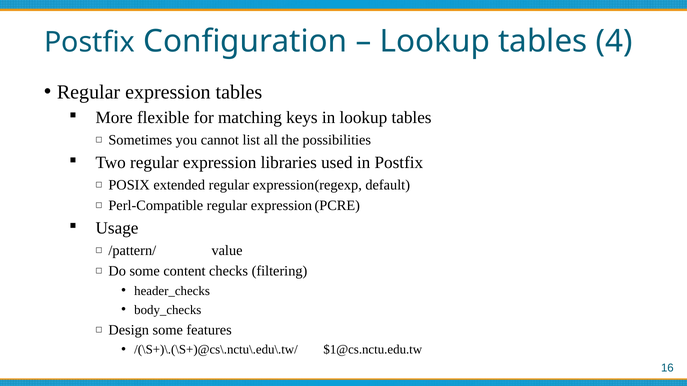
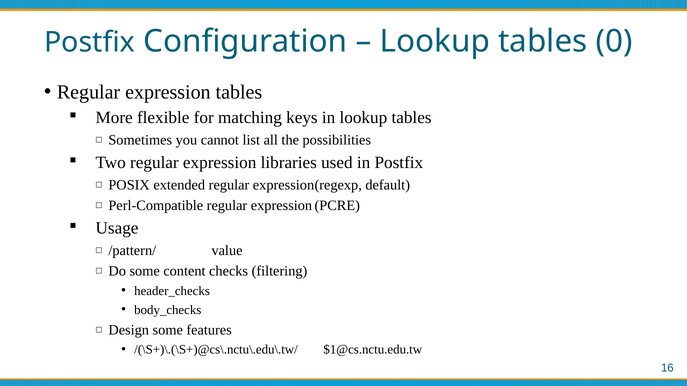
4: 4 -> 0 (614, 42)
